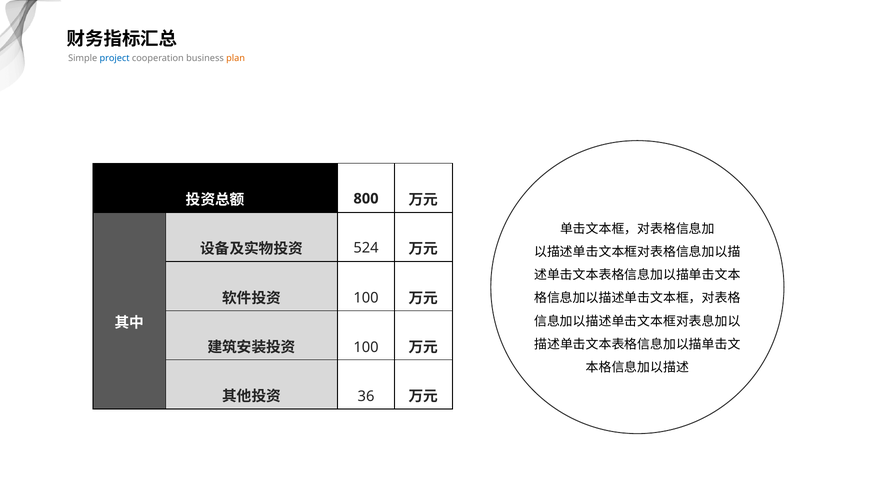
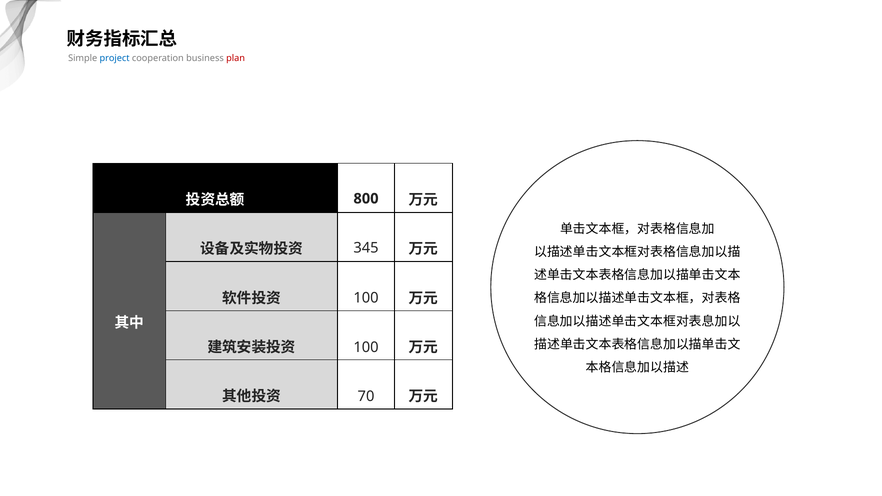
plan colour: orange -> red (236, 58)
524: 524 -> 345 (366, 248)
36: 36 -> 70 (366, 397)
